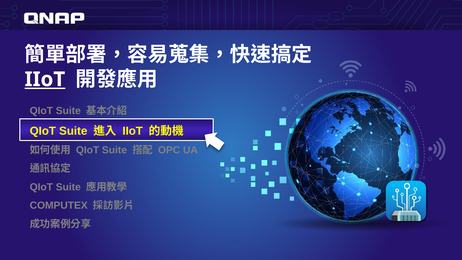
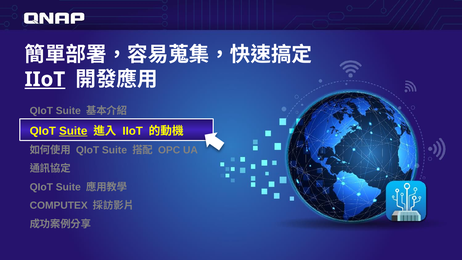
Suite underline: none -> present (73, 131)
